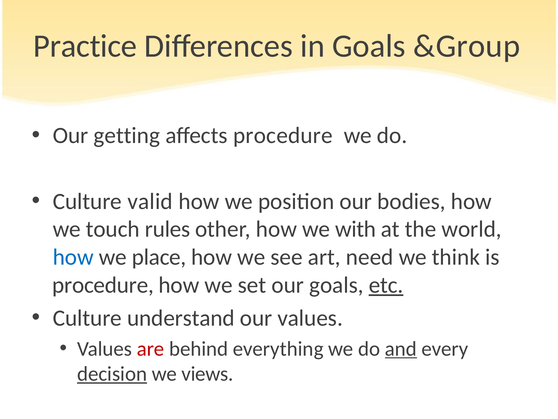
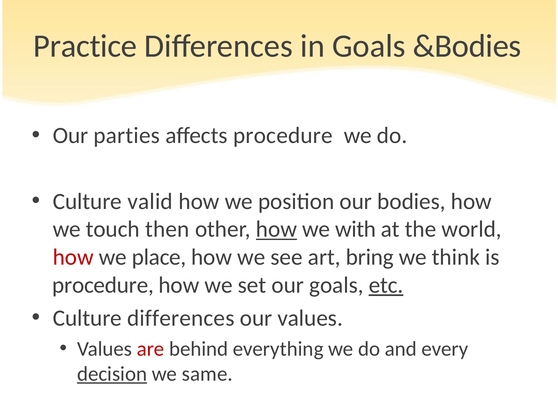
&Group: &Group -> &Bodies (467, 46)
getting: getting -> parties (127, 135)
rules: rules -> then (167, 229)
how underline: none -> present (276, 229)
how colour: blue -> red (73, 257)
need: need -> bring (370, 257)
Culture understand: understand -> differences (181, 318)
and underline: present -> none (401, 348)
views: views -> same (207, 374)
